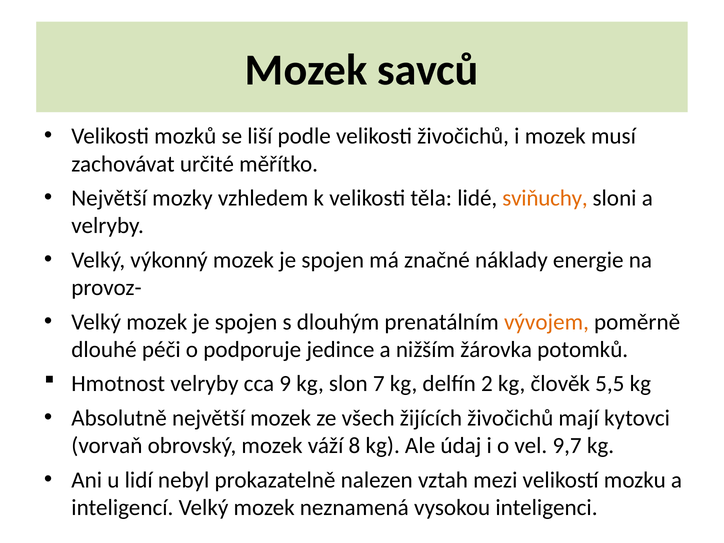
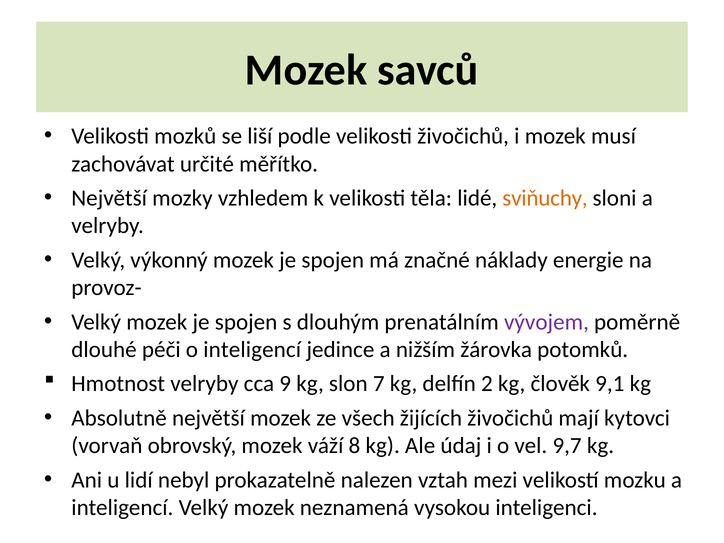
vývojem colour: orange -> purple (546, 322)
o podporuje: podporuje -> inteligencí (252, 350)
5,5: 5,5 -> 9,1 (610, 384)
